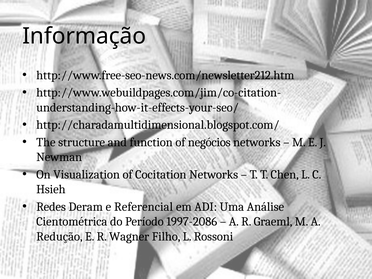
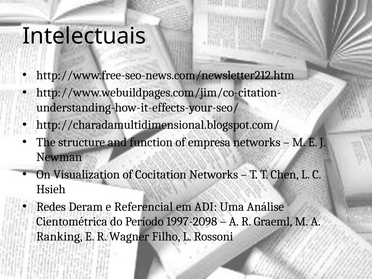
Informação: Informação -> Intelectuais (84, 36)
negócios: negócios -> empresa (209, 142)
1997-2086: 1997-2086 -> 1997-2098 (192, 222)
Redução: Redução -> Ranking (59, 236)
